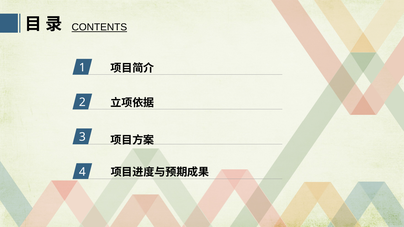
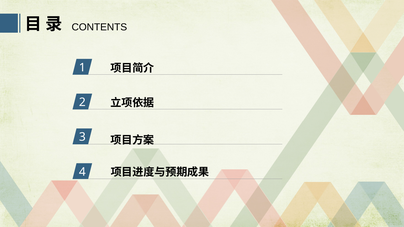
CONTENTS underline: present -> none (99, 27)
